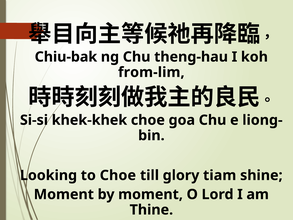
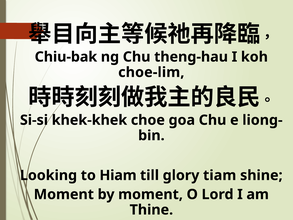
from-lim: from-lim -> choe-lim (151, 72)
to Choe: Choe -> Hiam (118, 175)
